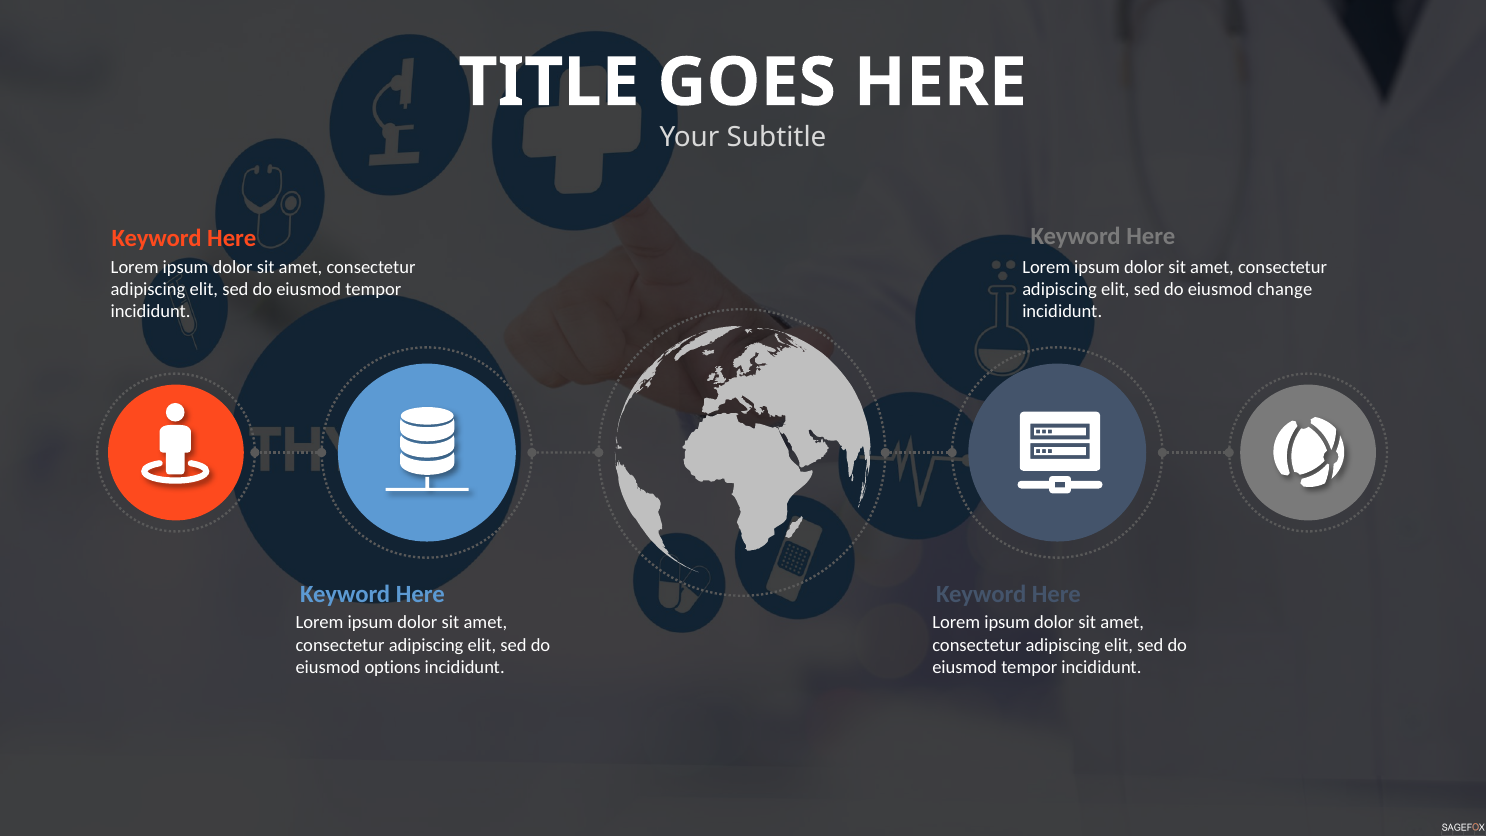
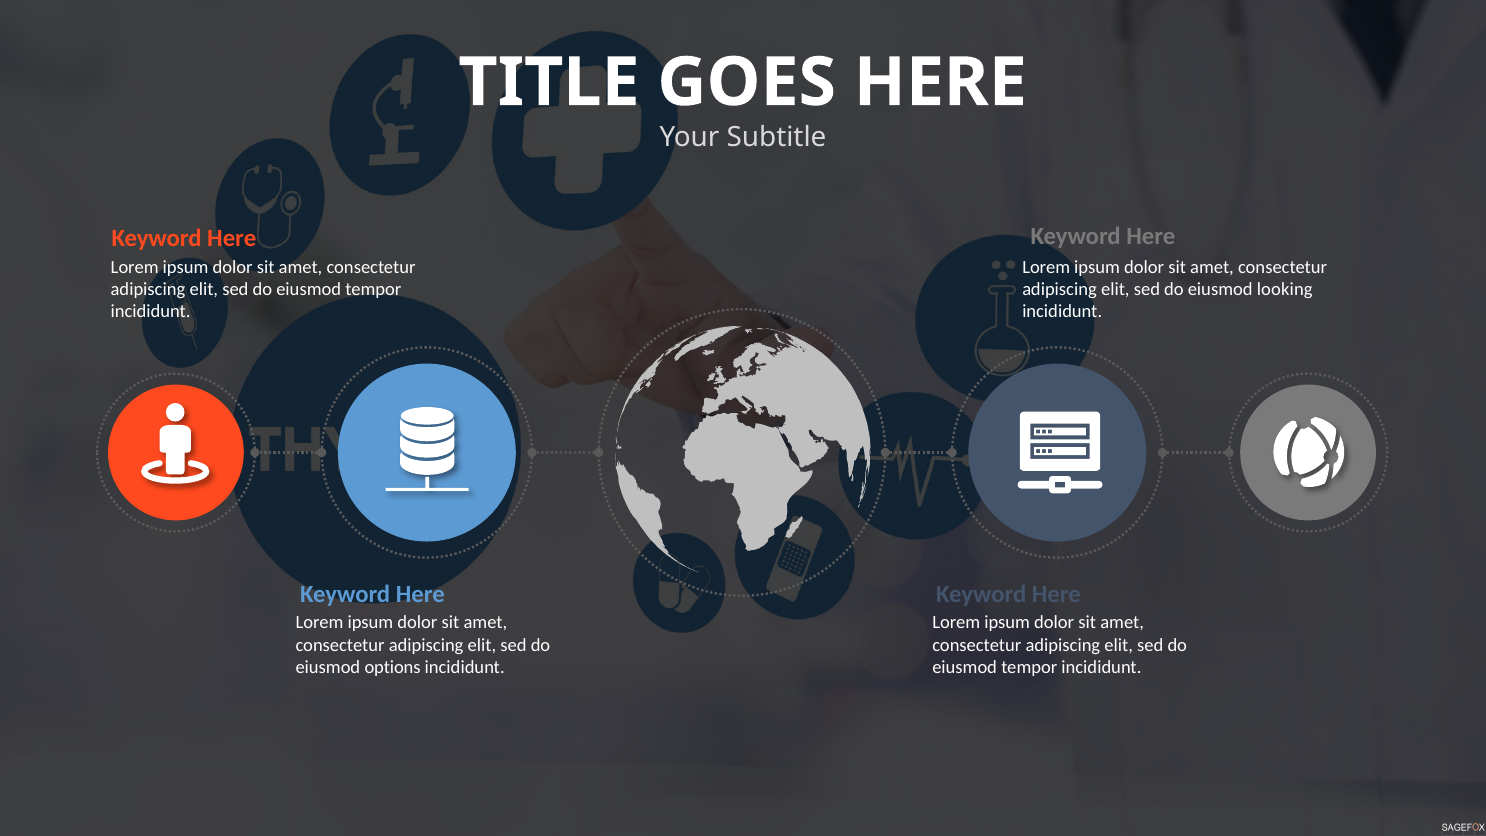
change: change -> looking (1285, 289)
